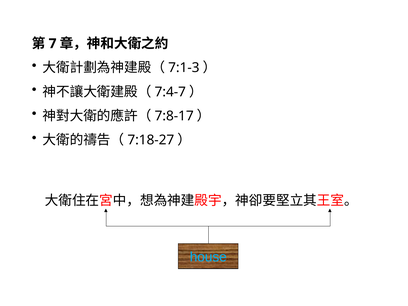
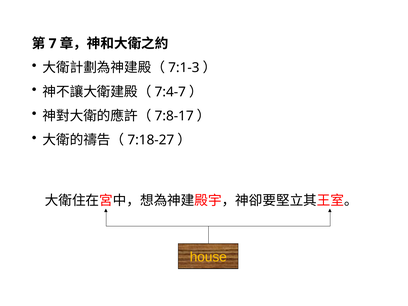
house colour: light blue -> yellow (208, 257)
